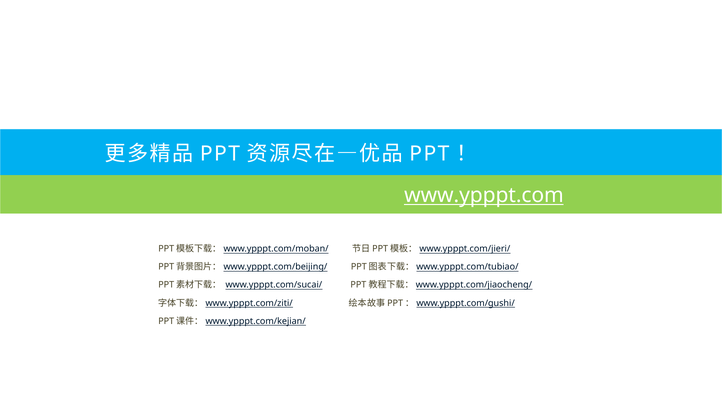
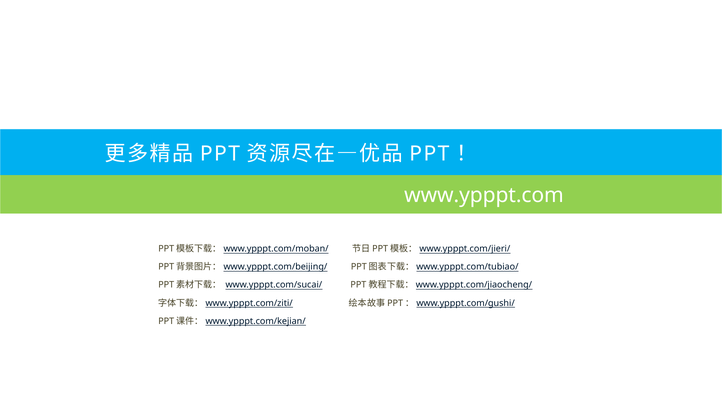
www.ypppt.com underline: present -> none (484, 196)
